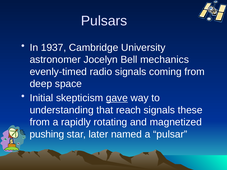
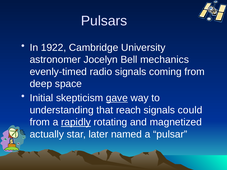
1937: 1937 -> 1922 (54, 48)
these: these -> could (190, 110)
rapidly underline: none -> present (76, 122)
pushing: pushing -> actually (47, 134)
